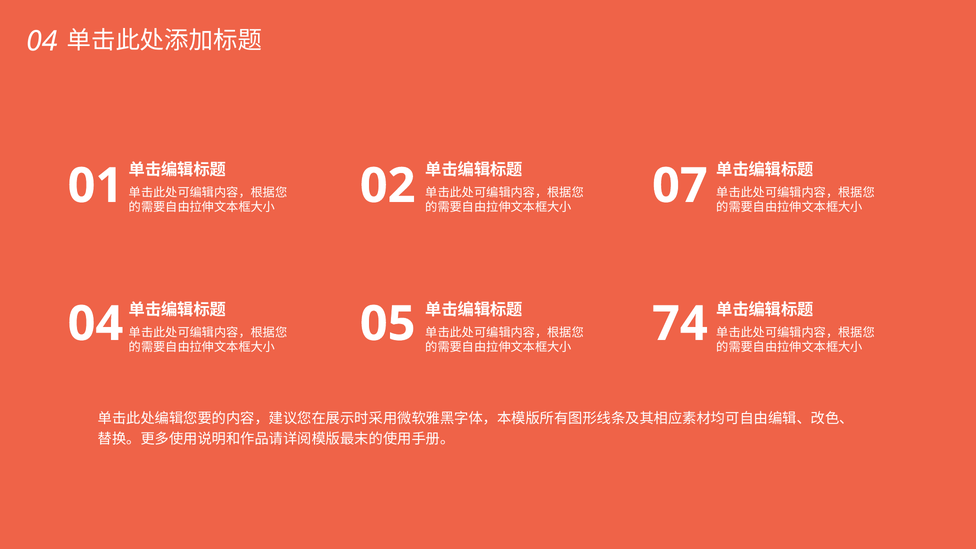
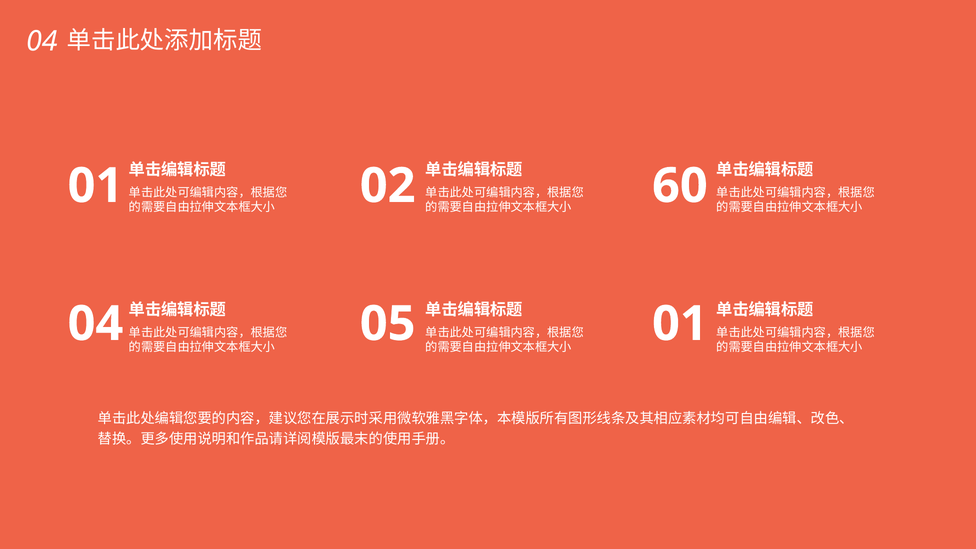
07: 07 -> 60 (680, 186)
05 74: 74 -> 01 (680, 324)
